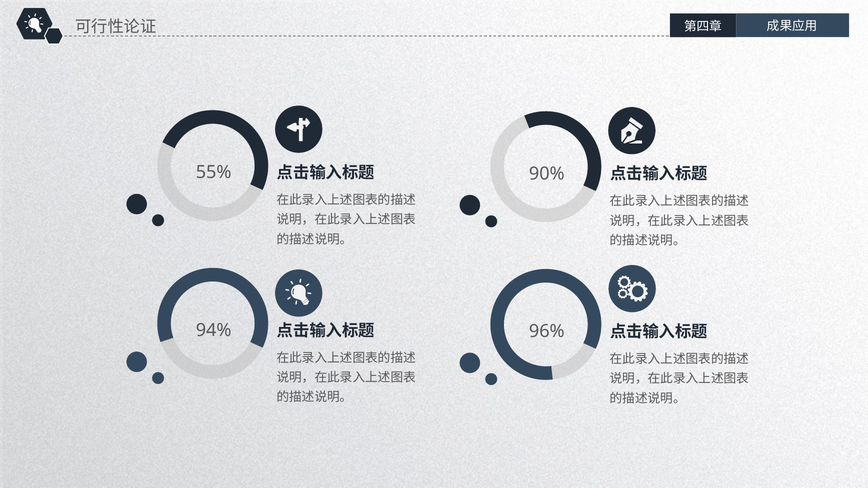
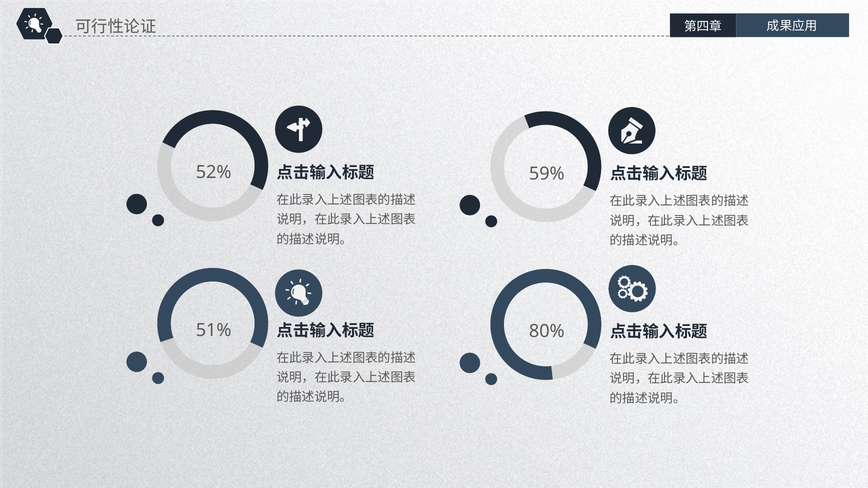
55%: 55% -> 52% (214, 173)
90%: 90% -> 59% (547, 174)
94%: 94% -> 51% (214, 330)
96%: 96% -> 80% (547, 331)
